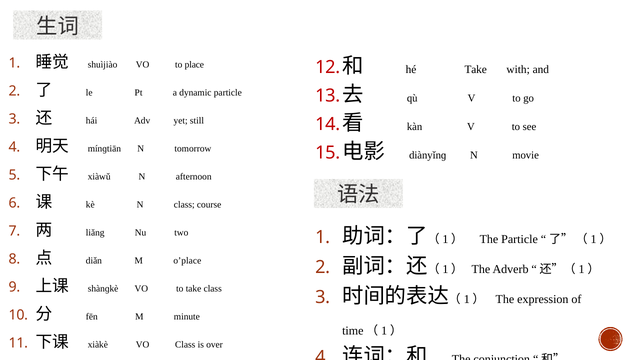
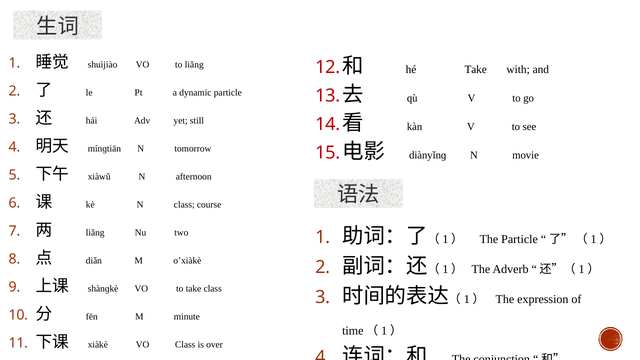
place: place -> liăng (194, 65)
o’place: o’place -> o’xiàkè (187, 261)
